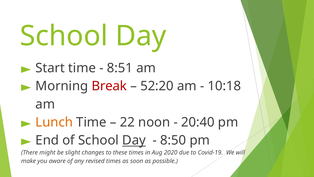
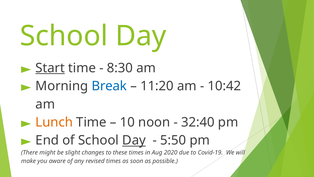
Start underline: none -> present (50, 68)
8:51: 8:51 -> 8:30 (120, 68)
Break colour: red -> blue (109, 86)
52:20: 52:20 -> 11:20 (157, 86)
10:18: 10:18 -> 10:42 (224, 86)
22: 22 -> 10 (127, 122)
20:40: 20:40 -> 32:40 (198, 122)
8:50: 8:50 -> 5:50 (173, 140)
